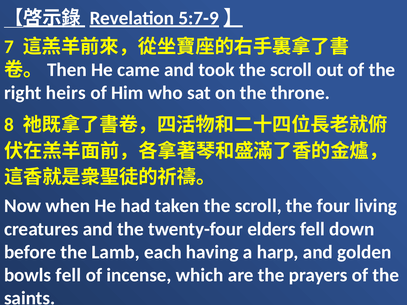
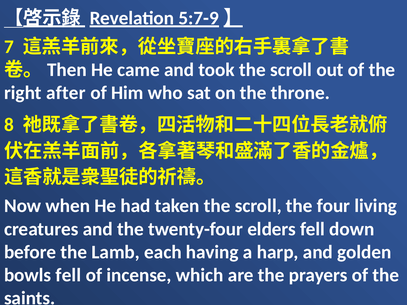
heirs: heirs -> after (66, 93)
